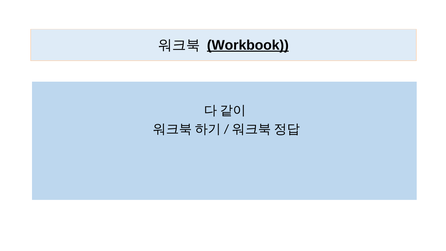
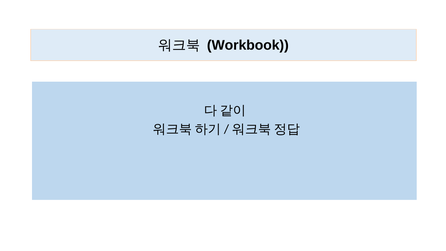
Workbook underline: present -> none (248, 45)
